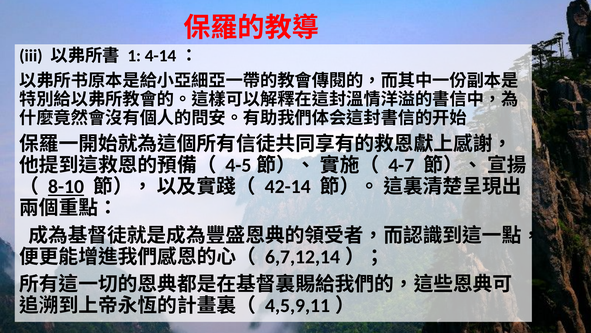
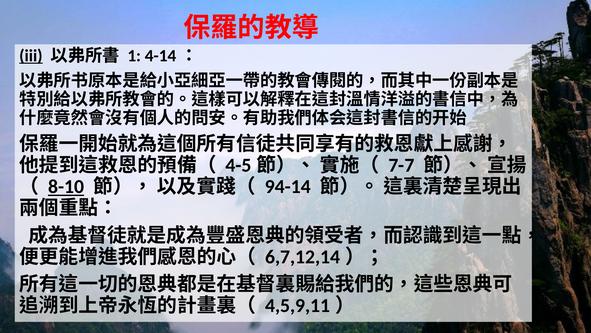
iii underline: none -> present (31, 56)
4-7: 4-7 -> 7-7 (401, 165)
42-14: 42-14 -> 94-14 (288, 186)
